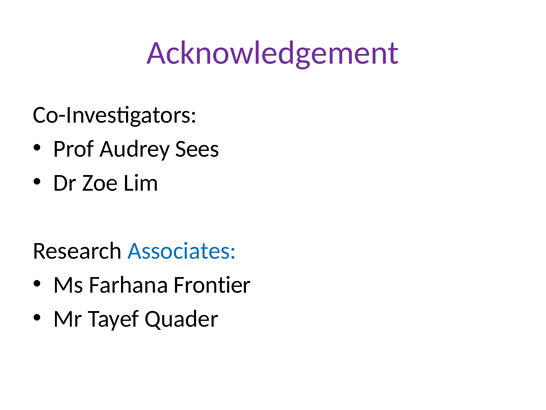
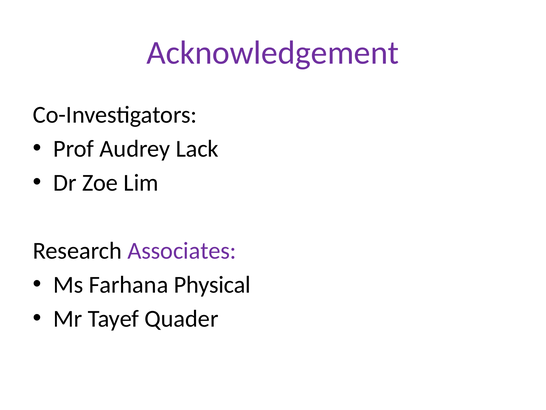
Sees: Sees -> Lack (197, 149)
Associates colour: blue -> purple (182, 250)
Frontier: Frontier -> Physical (212, 284)
